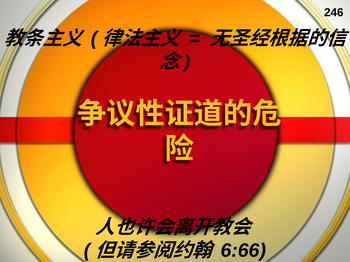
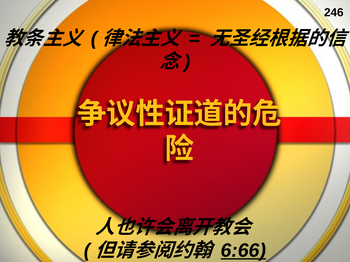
6:66 underline: none -> present (243, 251)
